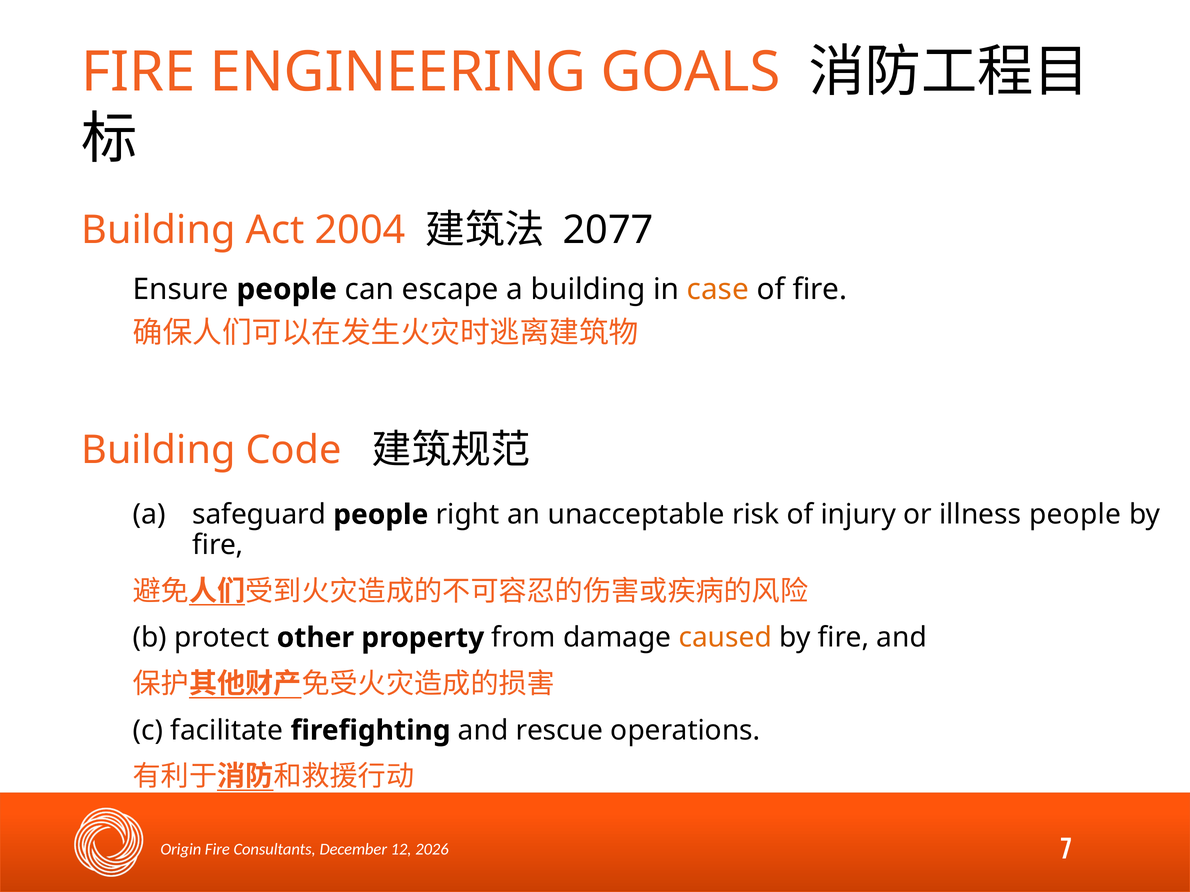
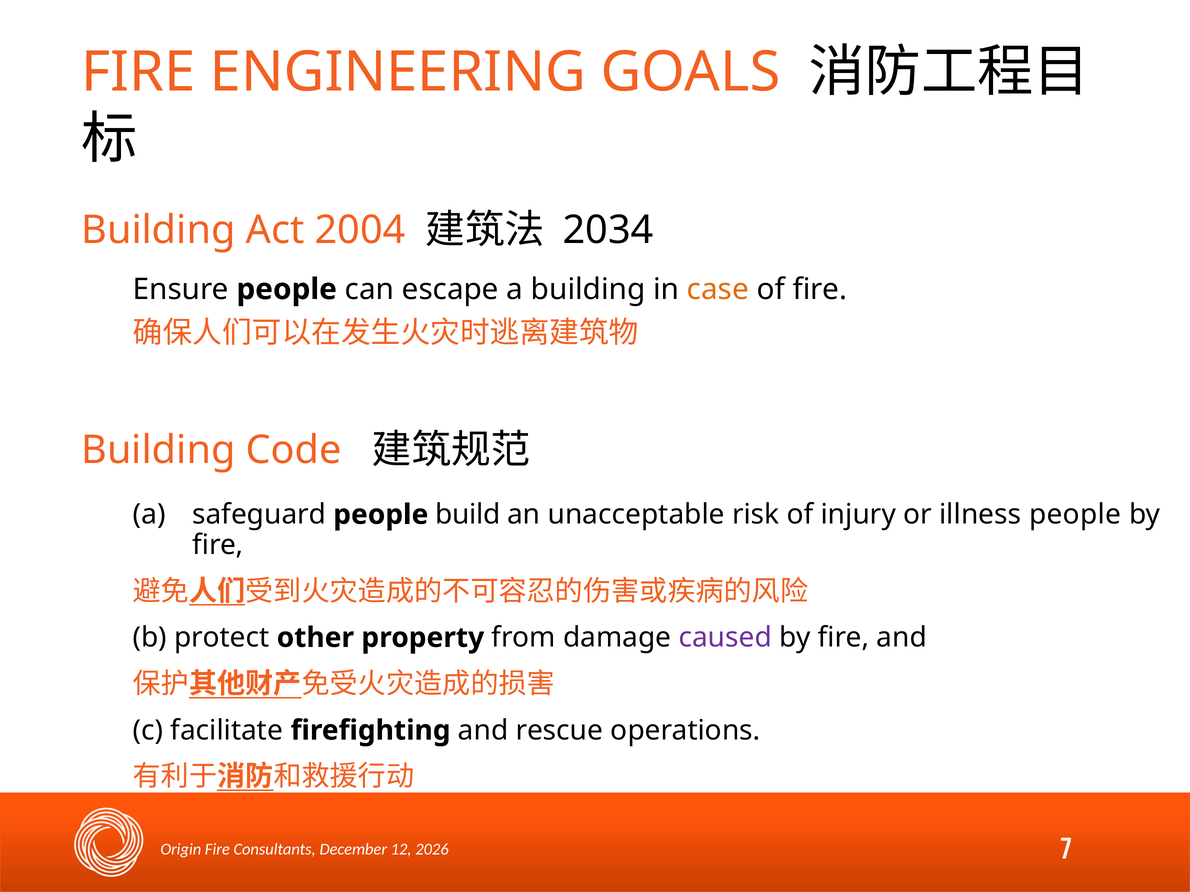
2077: 2077 -> 2034 (608, 231)
right: right -> build (468, 515)
caused colour: orange -> purple (725, 638)
